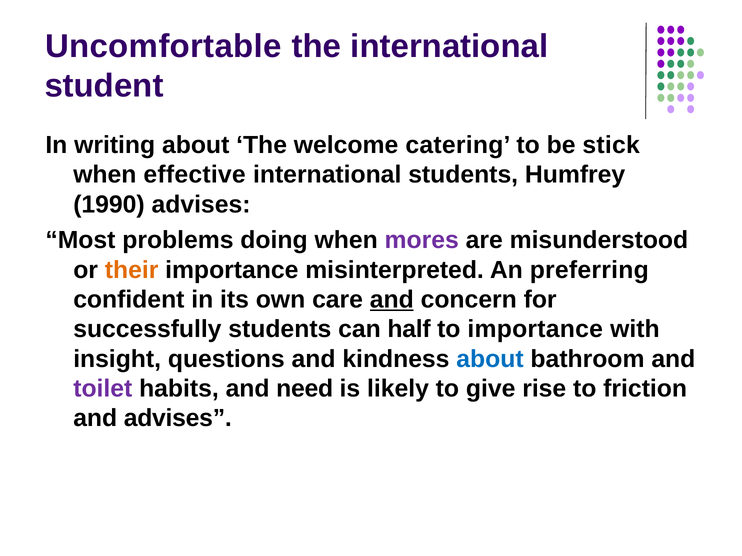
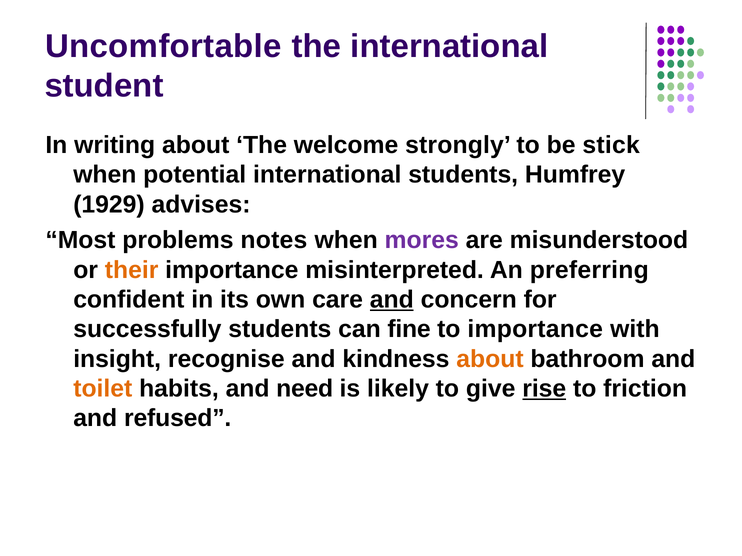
catering: catering -> strongly (458, 145)
effective: effective -> potential (195, 175)
1990: 1990 -> 1929 (109, 205)
doing: doing -> notes (274, 240)
half: half -> fine (409, 330)
questions: questions -> recognise (226, 359)
about colour: blue -> orange (490, 359)
toilet colour: purple -> orange (103, 389)
rise underline: none -> present (544, 389)
and advises: advises -> refused (178, 419)
